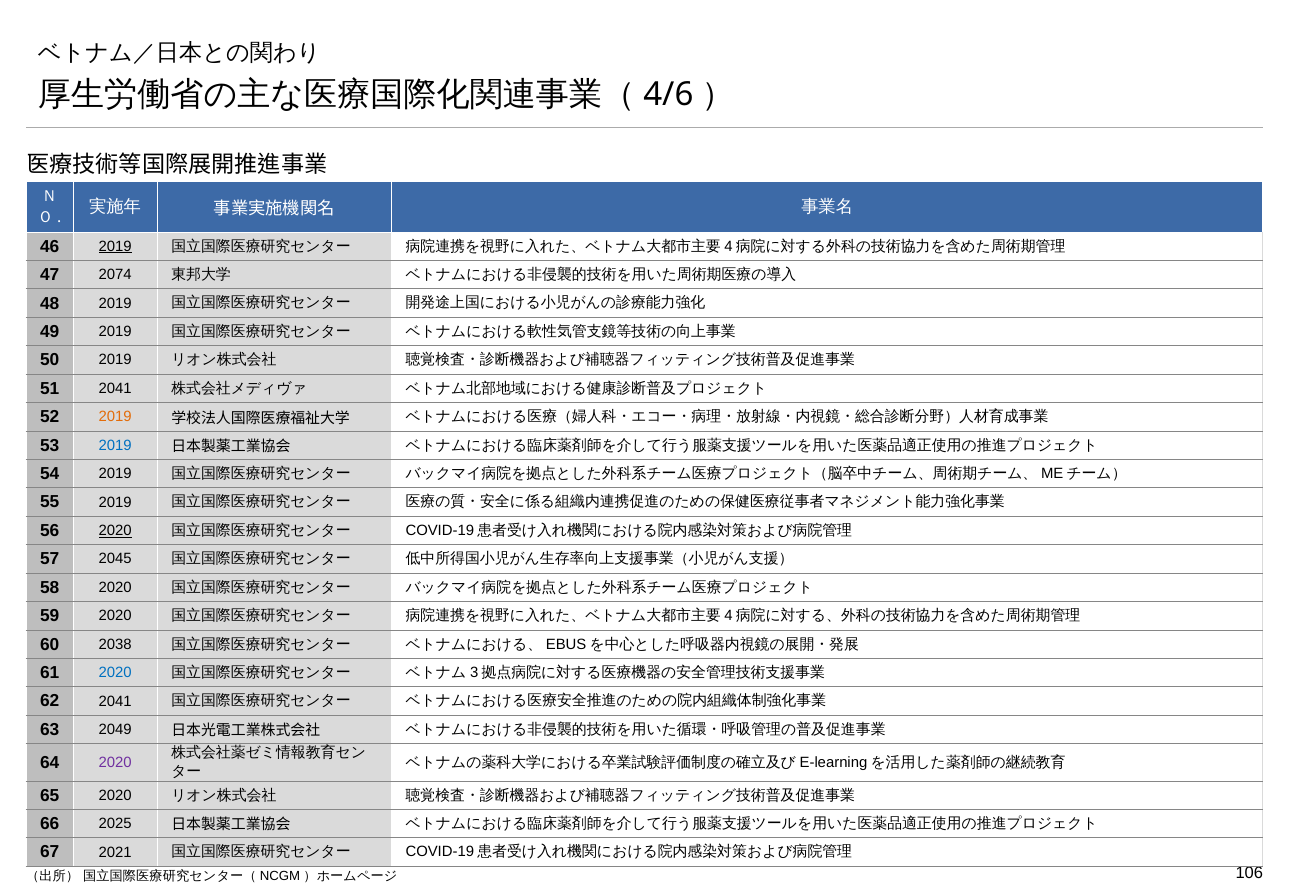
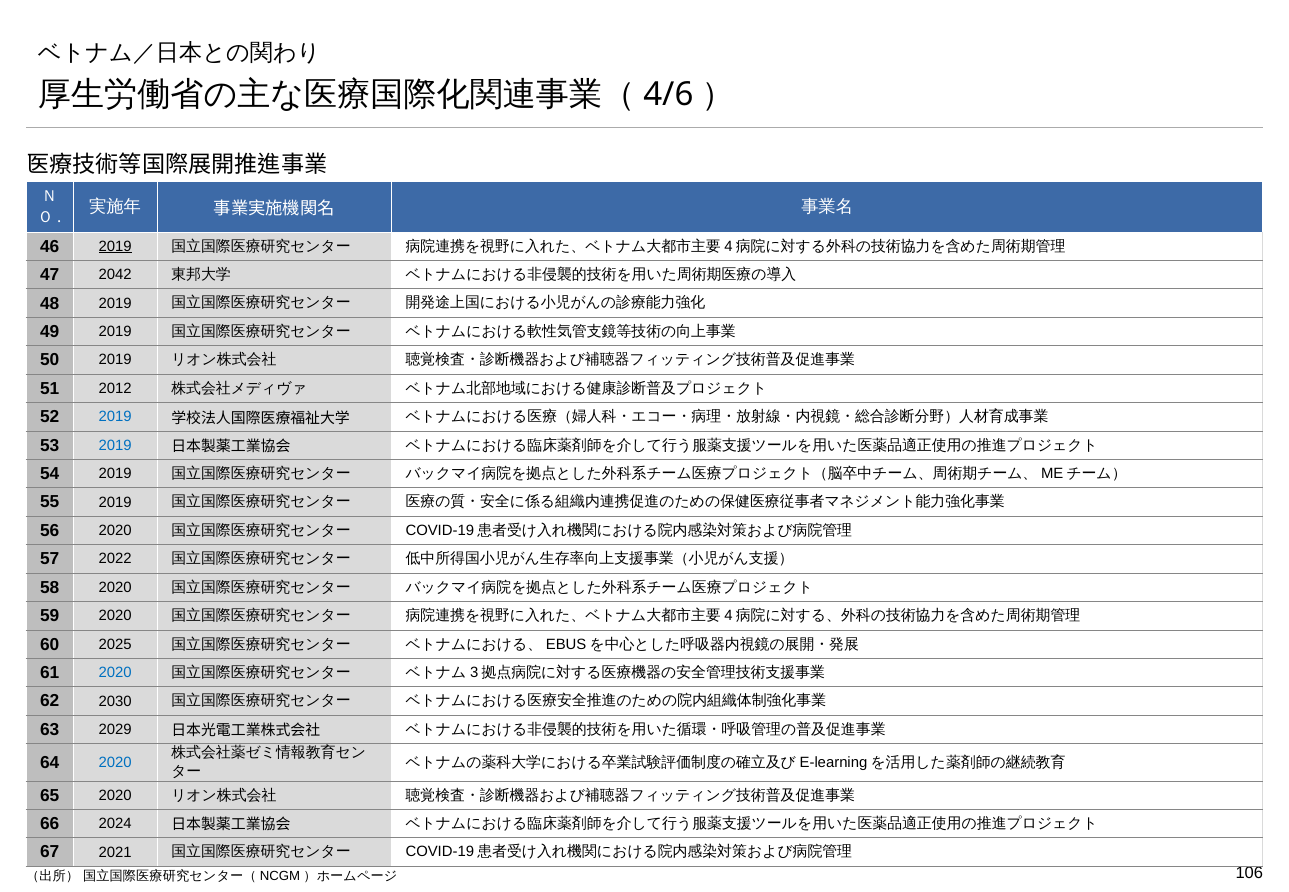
2074: 2074 -> 2042 (115, 275)
51 2041: 2041 -> 2012 (115, 389)
2019 colour: orange -> blue (115, 417)
2020 underline: present -> none (115, 531)
2045: 2045 -> 2022 (115, 559)
2038: 2038 -> 2025 (115, 645)
62 2041: 2041 -> 2030 (115, 701)
2049: 2049 -> 2029 (115, 730)
2020 colour: purple -> blue (115, 763)
2025: 2025 -> 2024 (115, 824)
